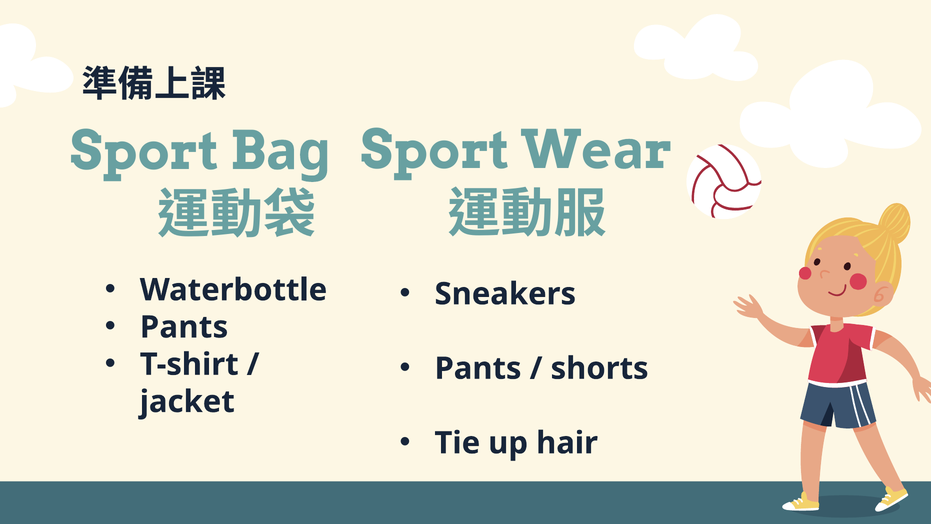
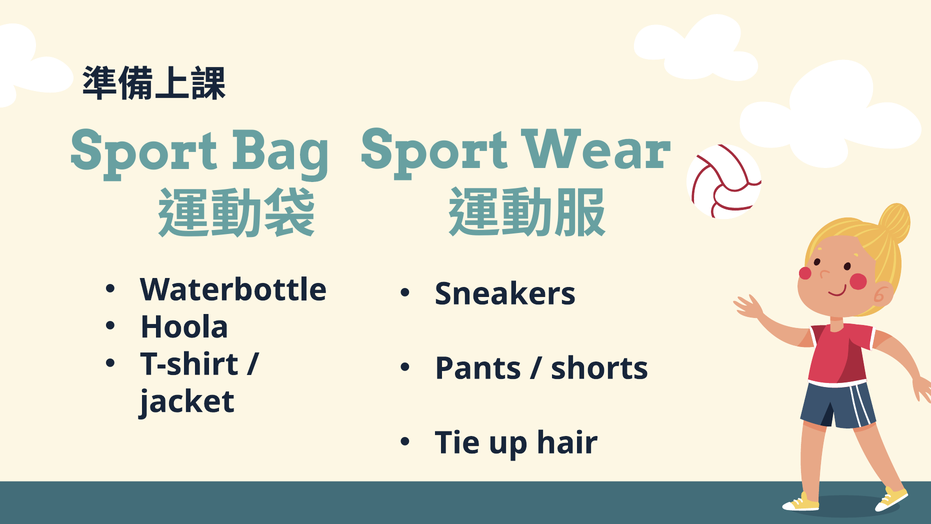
Pants: Pants -> Hoola (184, 327)
